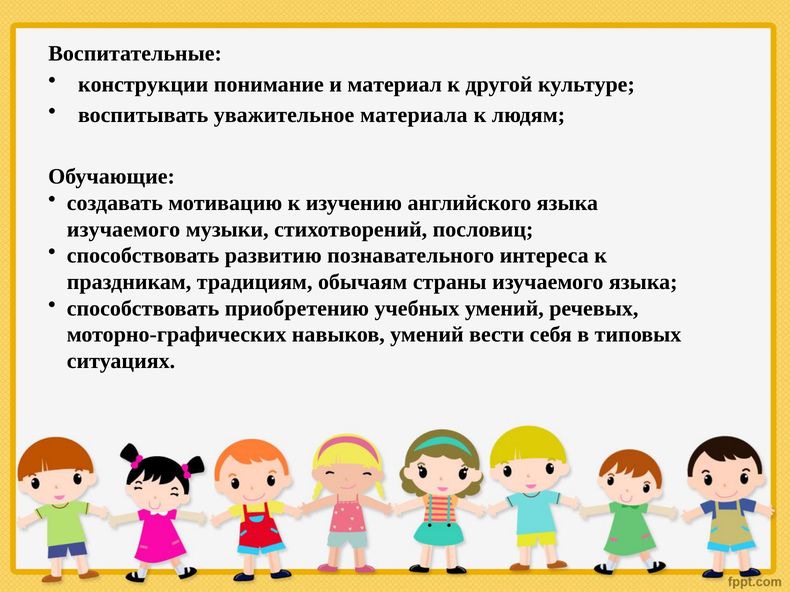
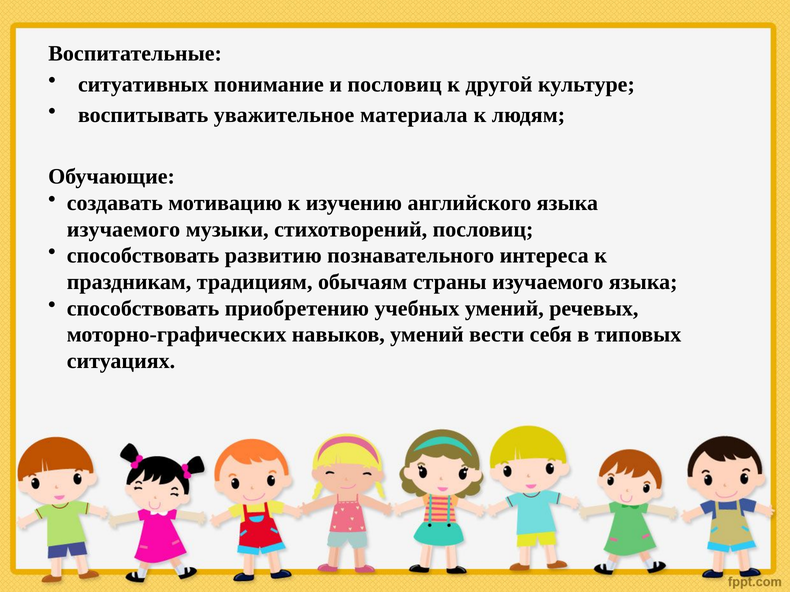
конструкции: конструкции -> ситуативных (143, 84)
и материал: материал -> пословиц (395, 84)
